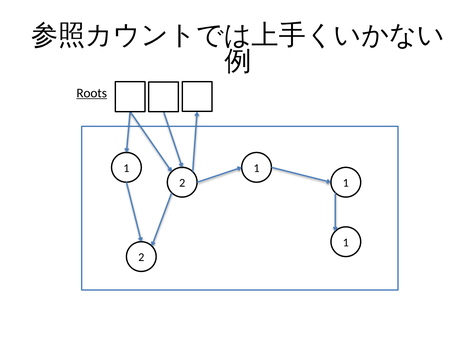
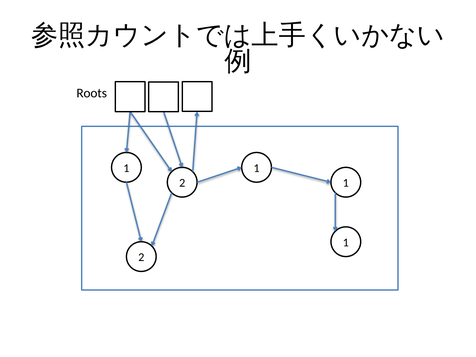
Roots underline: present -> none (92, 93)
